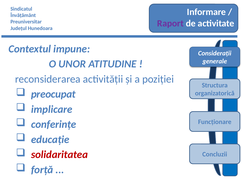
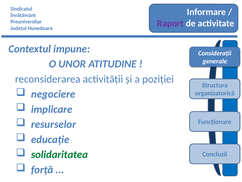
preocupat: preocupat -> negociere (53, 94)
conferințe: conferințe -> resurselor (54, 124)
solidaritatea colour: red -> green (59, 154)
